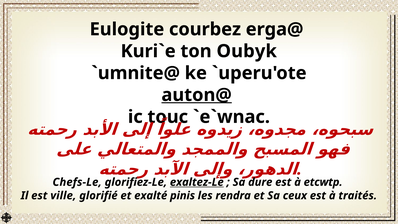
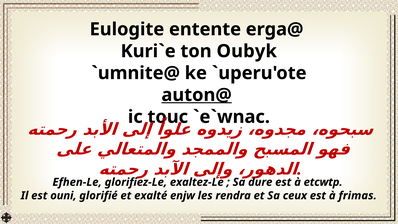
courbez: courbez -> entente (205, 29)
Chefs-Le: Chefs-Le -> Efhen-Le (77, 182)
exaltez-Le underline: present -> none (197, 182)
ville: ville -> ouni (63, 195)
pinis: pinis -> enjw (183, 195)
traités: traités -> frimas (358, 195)
